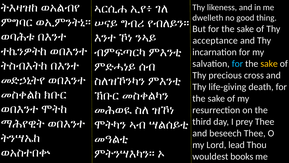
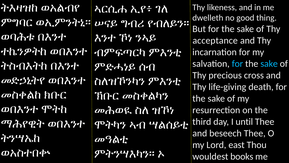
sake colour: yellow -> light blue (269, 64)
prey: prey -> until (244, 121)
lead: lead -> east (237, 145)
